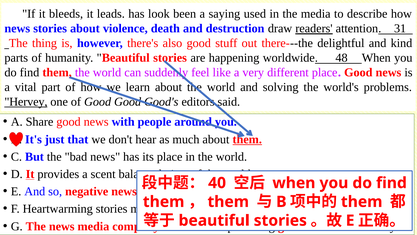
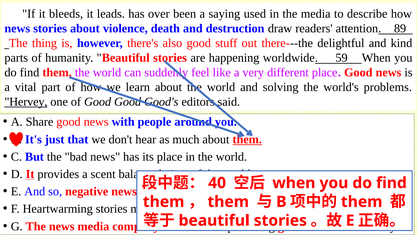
look: look -> over (159, 14)
readers underline: present -> none (314, 29)
31: 31 -> 89 (400, 29)
48: 48 -> 59 (342, 58)
